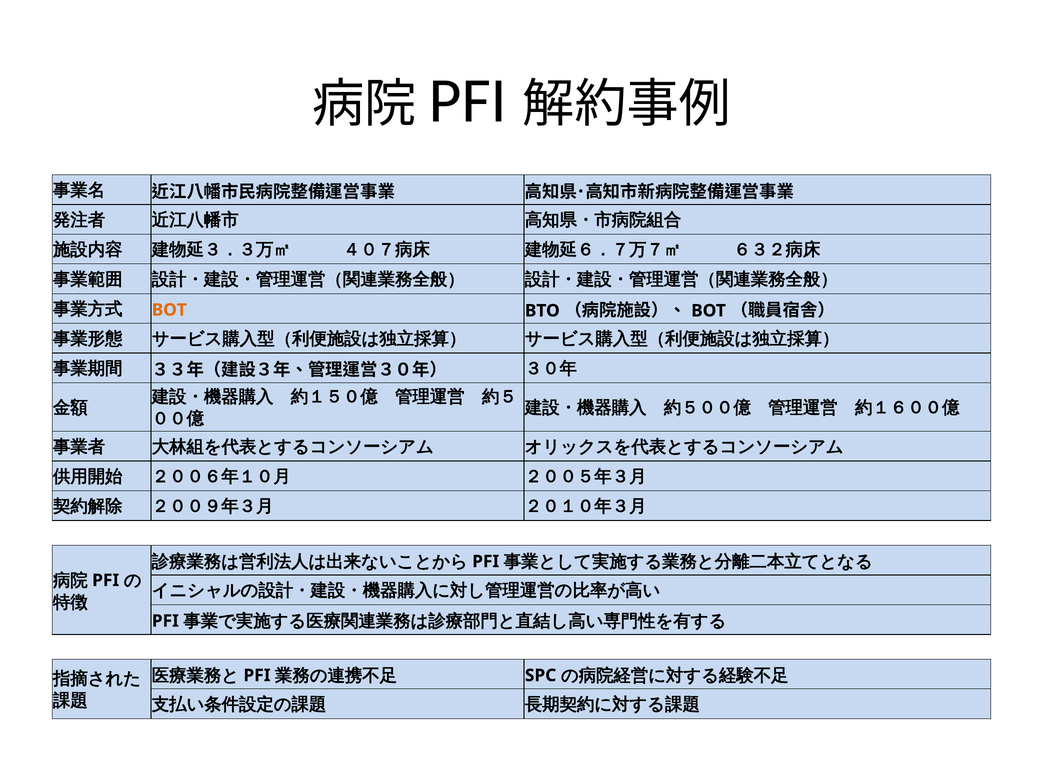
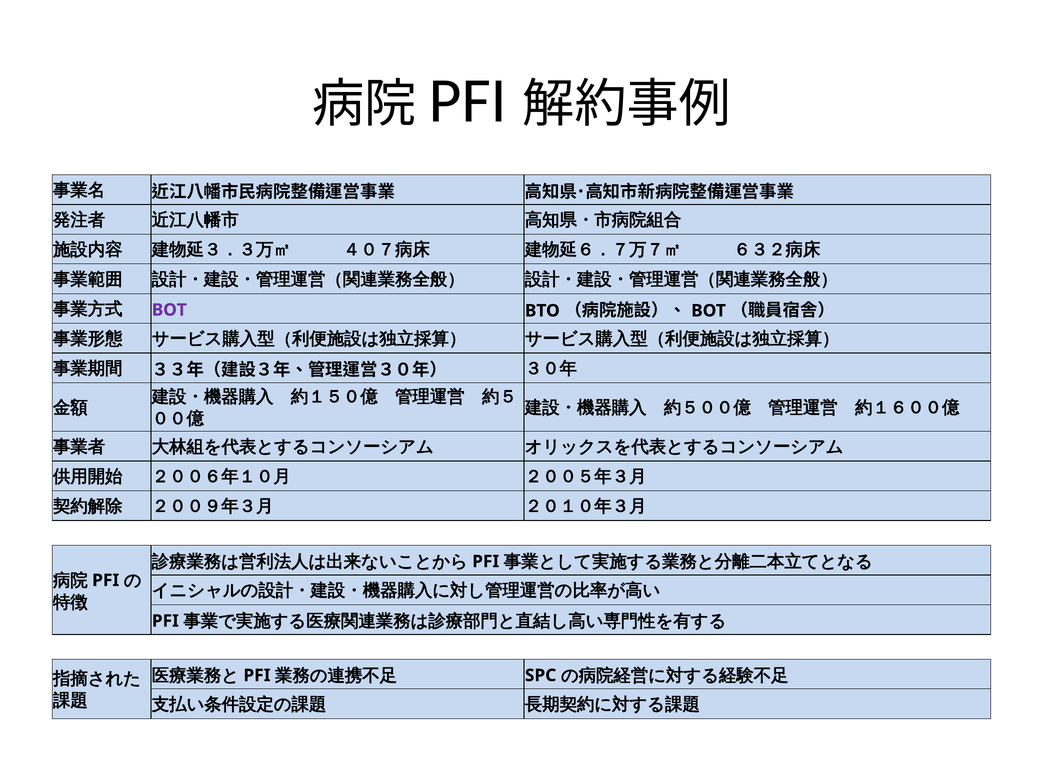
BOT colour: orange -> purple (169, 310)
